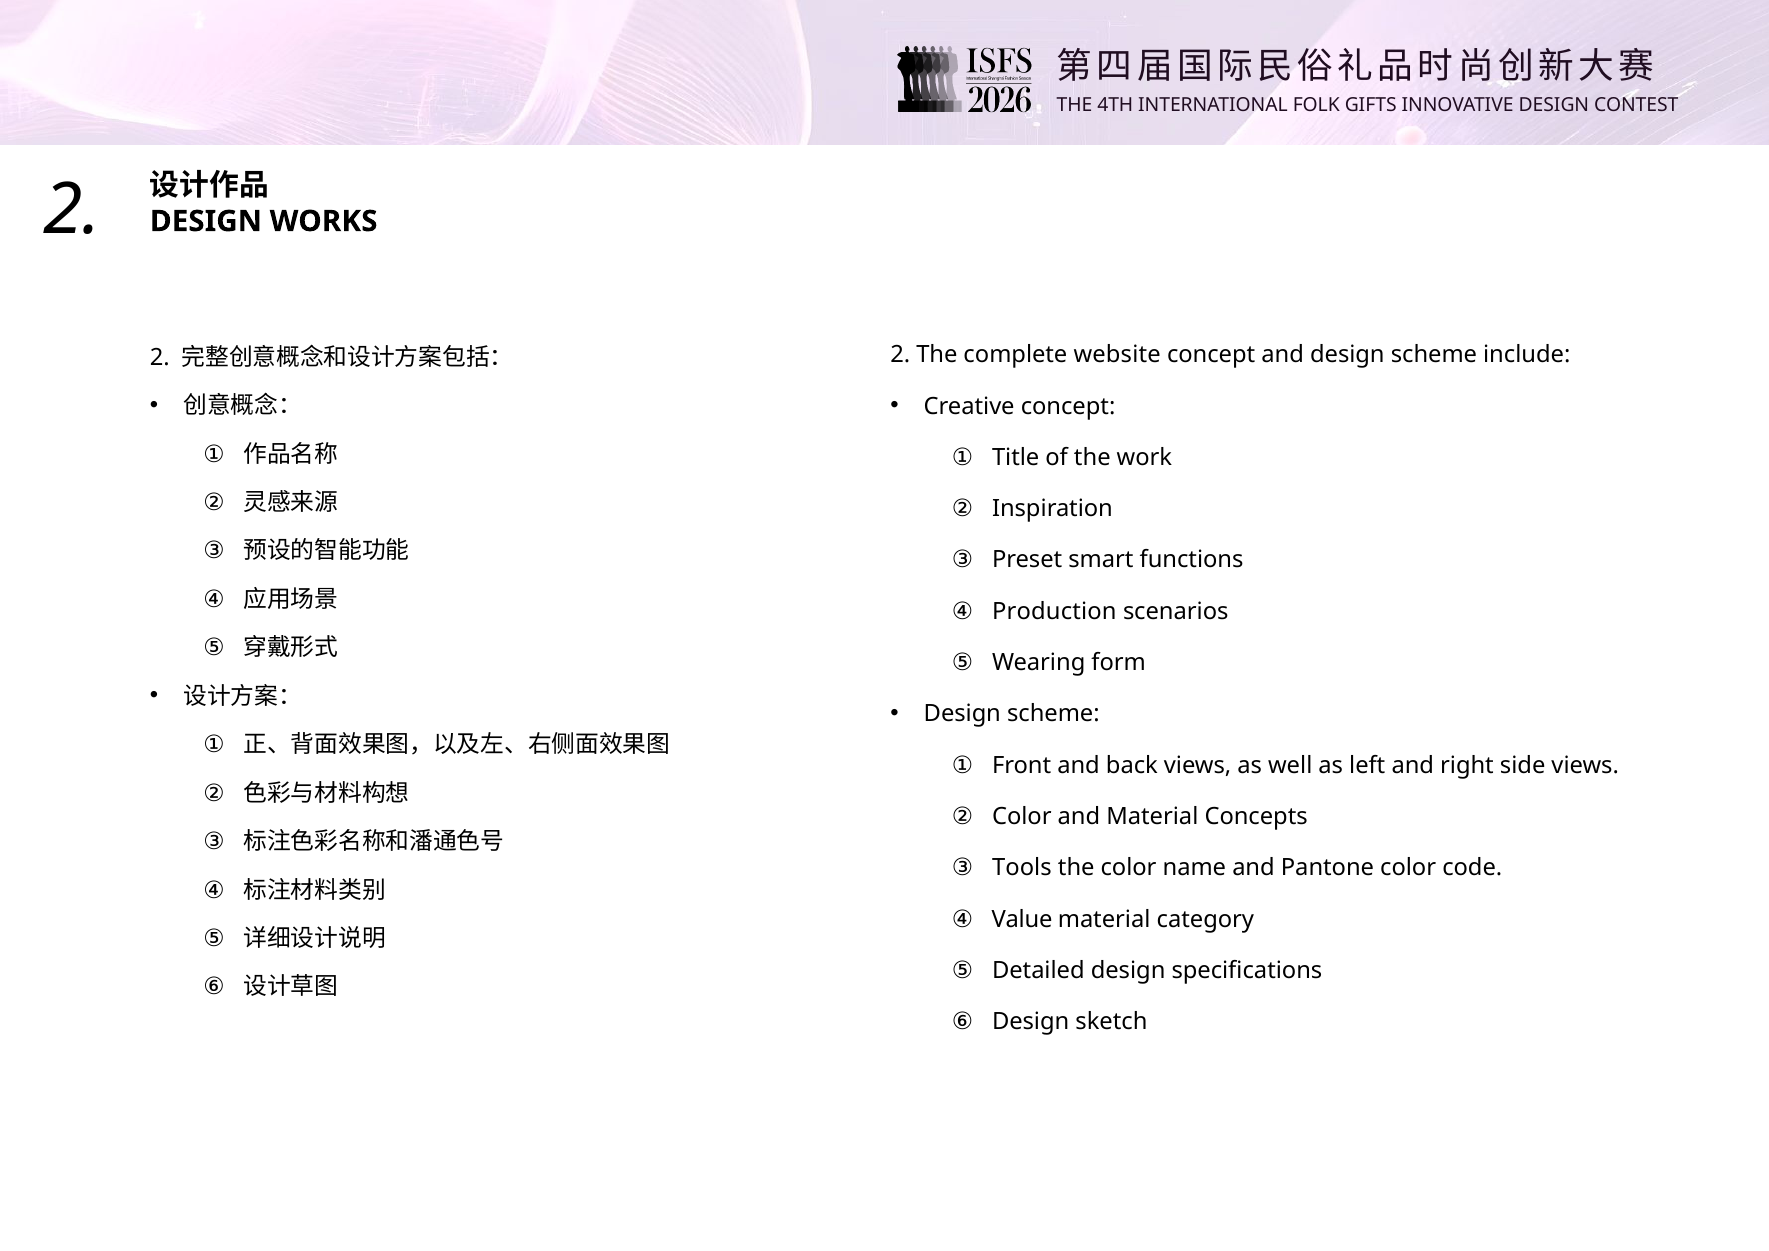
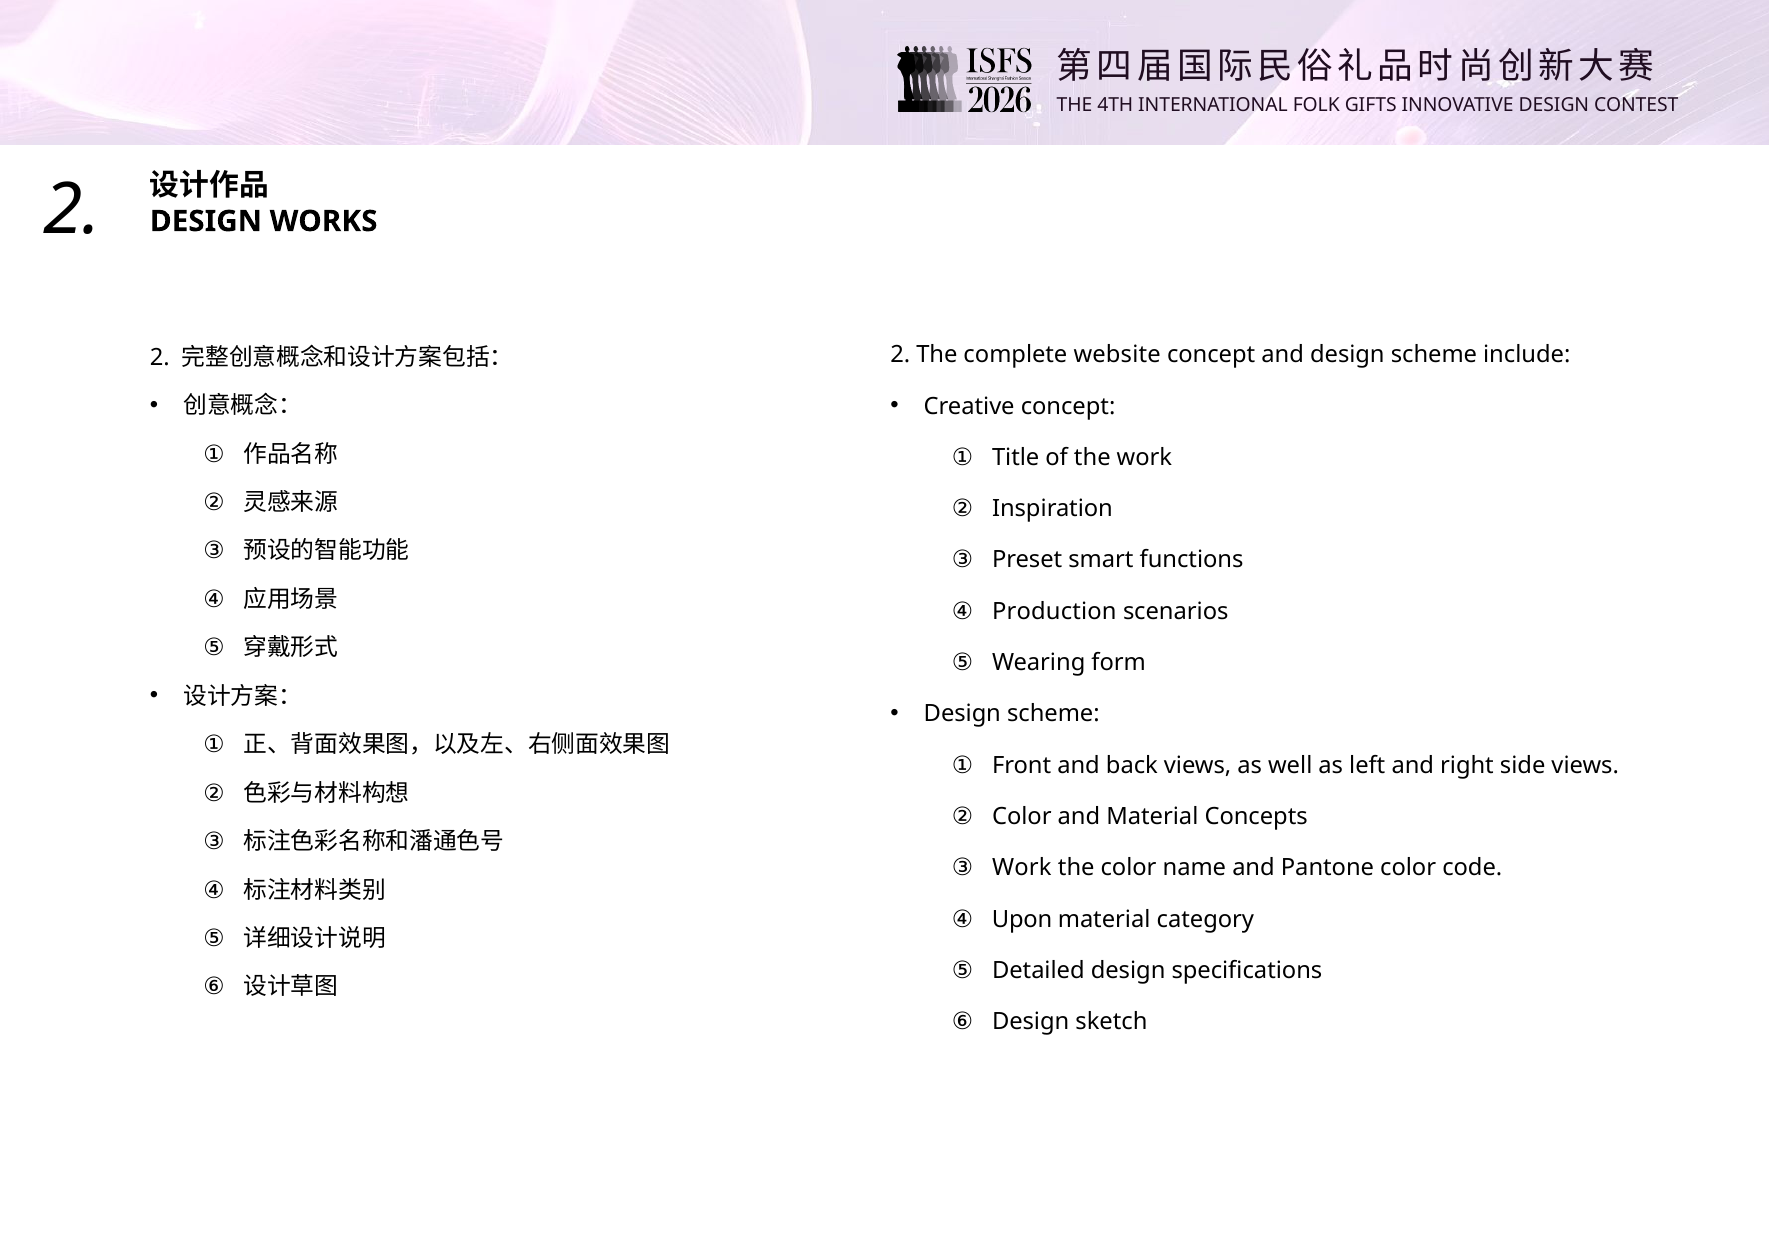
Tools: Tools -> Work (1022, 868)
Value: Value -> Upon (1022, 919)
